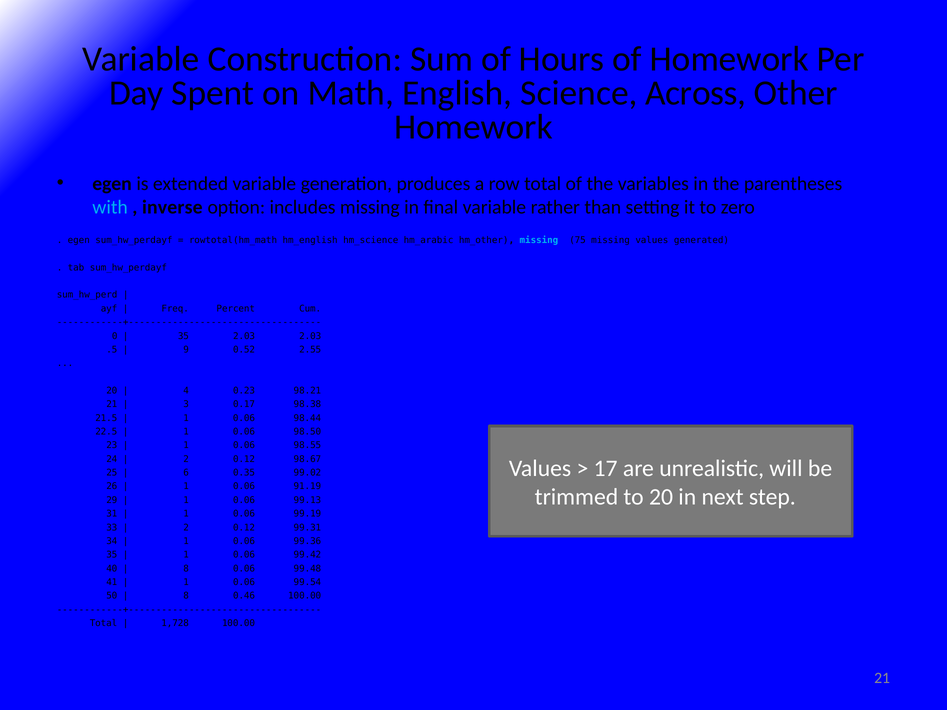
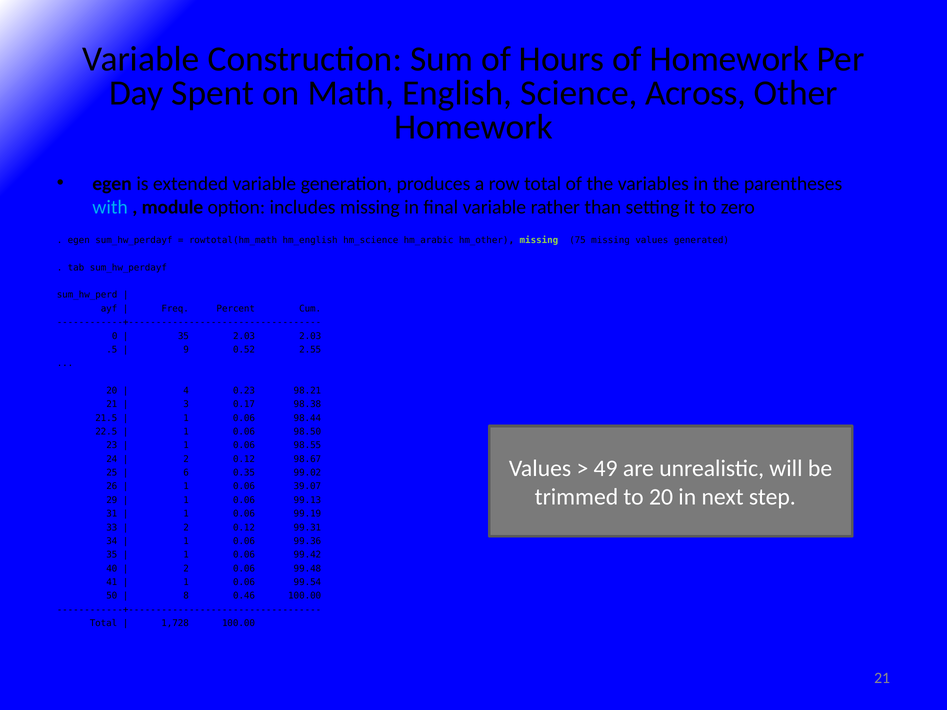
inverse: inverse -> module (173, 207)
missing colour: light blue -> light green (539, 240)
17: 17 -> 49 (606, 469)
91.19: 91.19 -> 39.07 (307, 487)
8: 8 -> 2 (186, 569)
